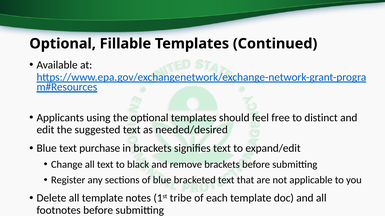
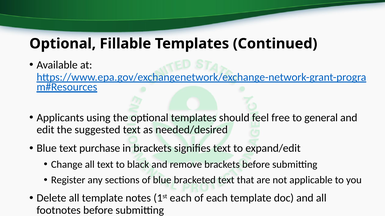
distinct: distinct -> general (321, 118)
1st tribe: tribe -> each (181, 199)
